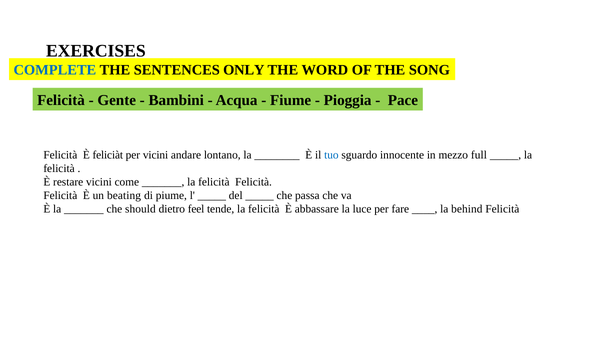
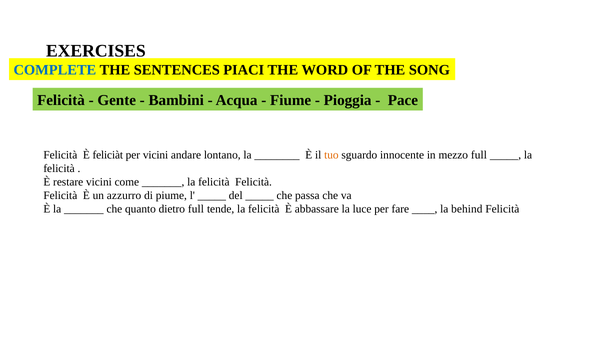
ONLY: ONLY -> PIACI (244, 70)
tuo colour: blue -> orange (331, 155)
beating: beating -> azzurro (124, 195)
should: should -> quanto (140, 209)
dietro feel: feel -> full (196, 209)
